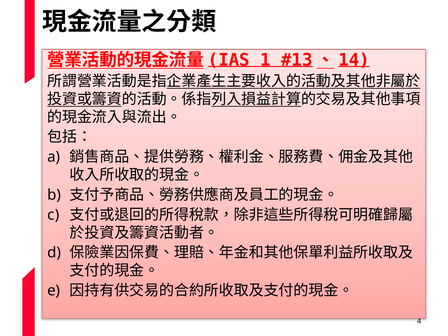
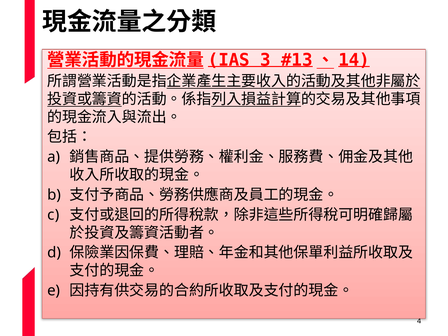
1: 1 -> 3 (265, 60)
